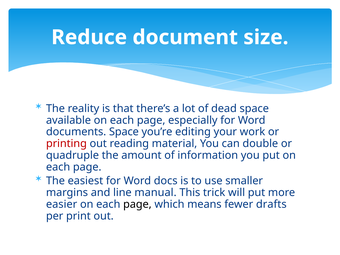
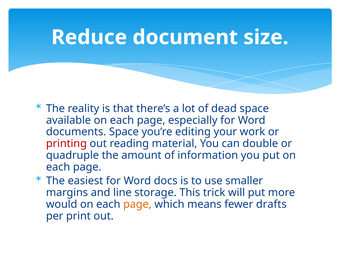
manual: manual -> storage (156, 193)
easier: easier -> would (62, 204)
page colour: black -> orange (137, 204)
